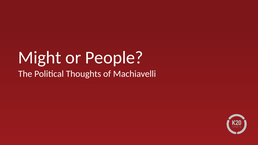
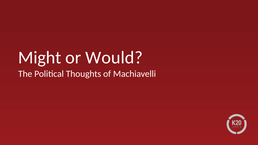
People: People -> Would (114, 58)
